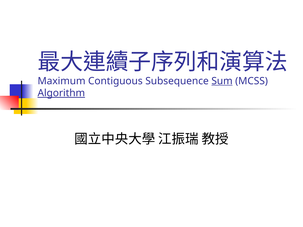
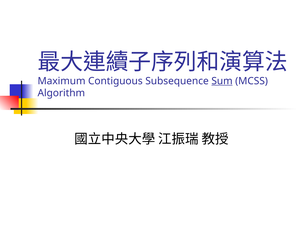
Algorithm underline: present -> none (61, 93)
